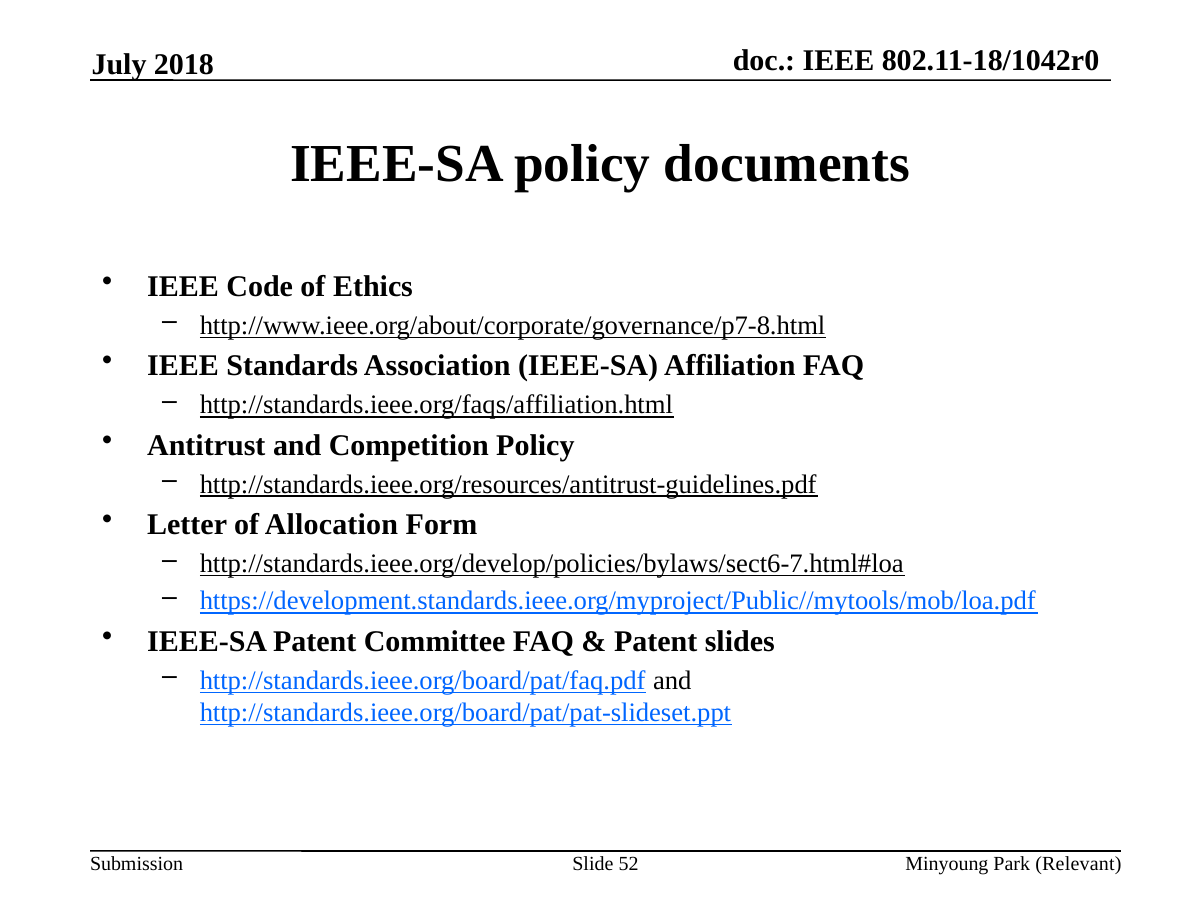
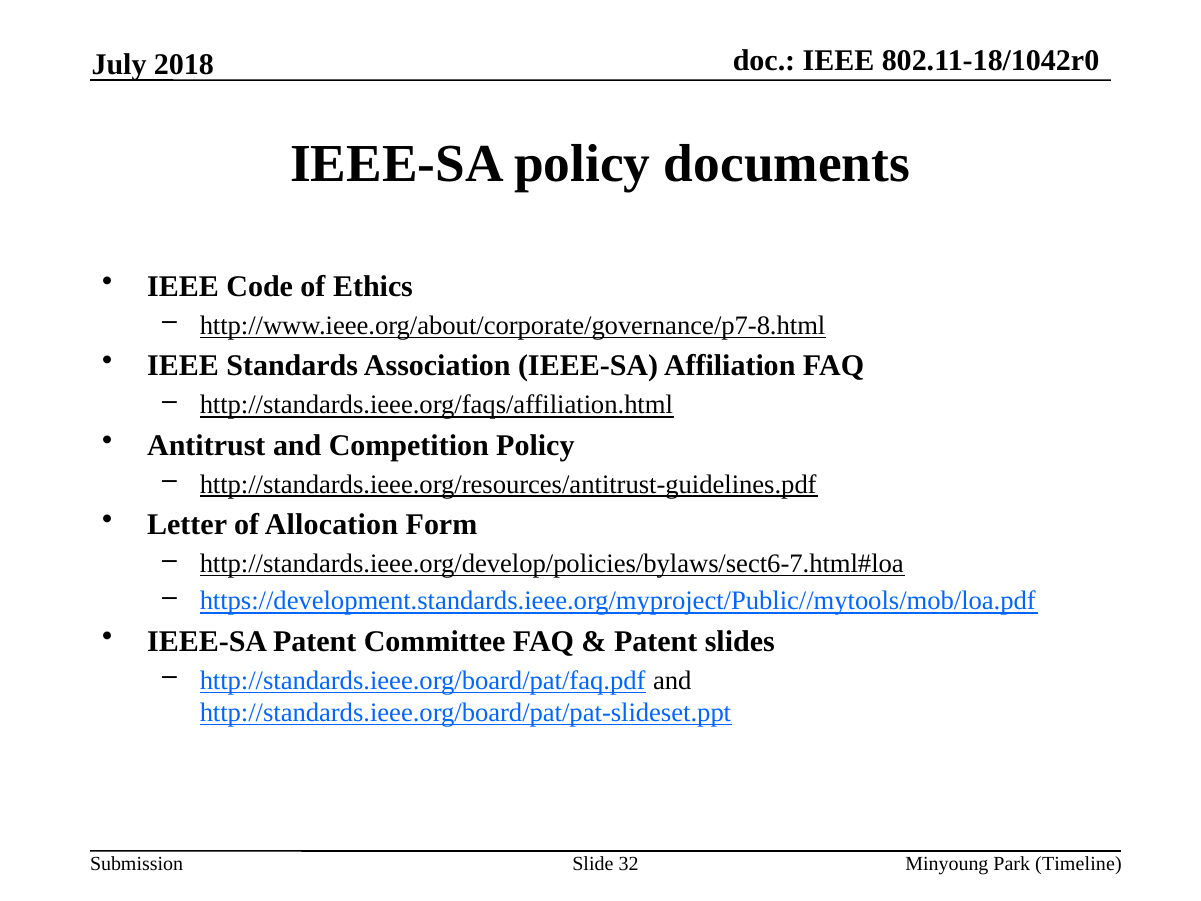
52: 52 -> 32 (629, 864)
Relevant: Relevant -> Timeline (1078, 864)
